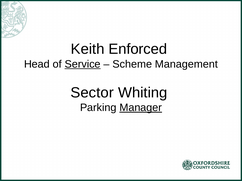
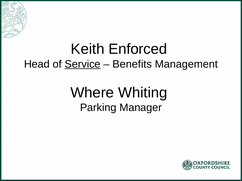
Scheme: Scheme -> Benefits (132, 64)
Sector: Sector -> Where (92, 93)
Manager underline: present -> none (141, 108)
